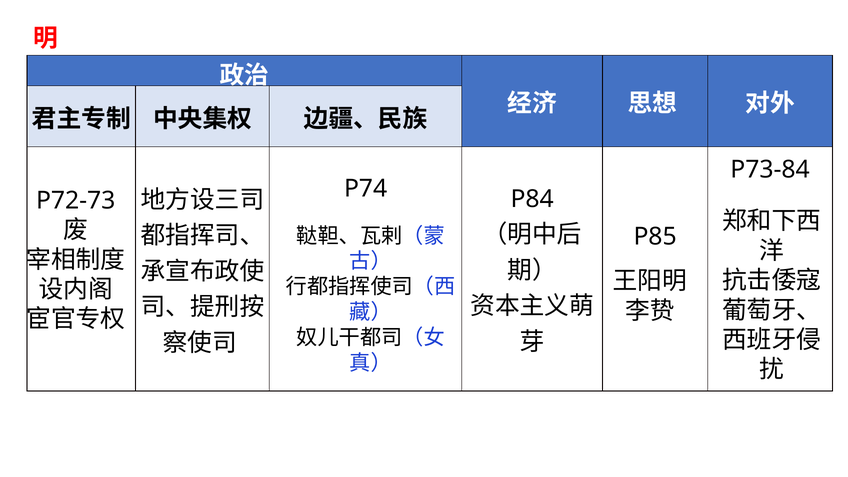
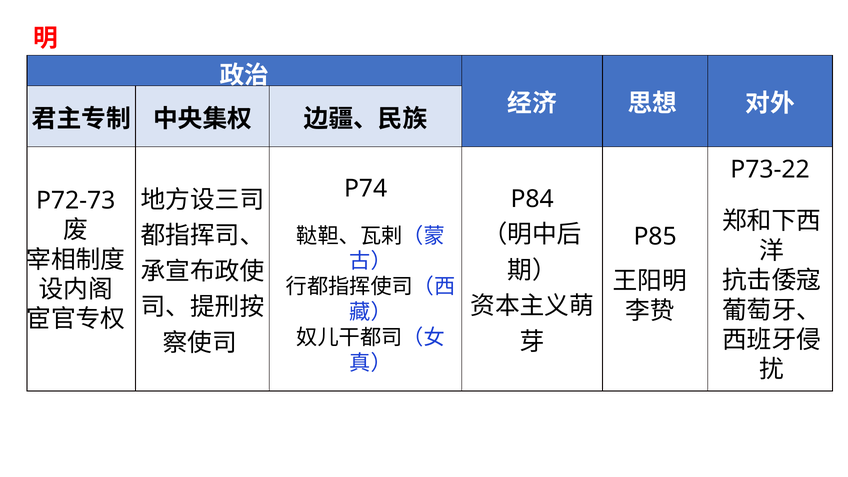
P73-84: P73-84 -> P73-22 (770, 170)
